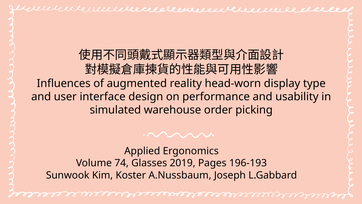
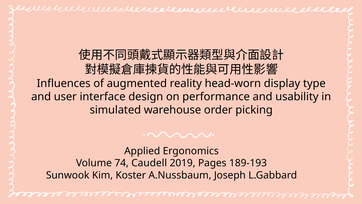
Glasses: Glasses -> Caudell (149, 163)
196-193: 196-193 -> 189-193 (248, 163)
